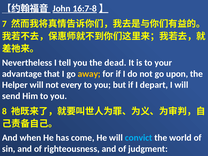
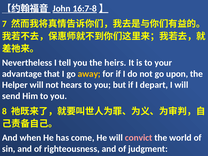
dead: dead -> heirs (115, 63)
every: every -> hears (71, 85)
convict colour: light blue -> pink (139, 138)
